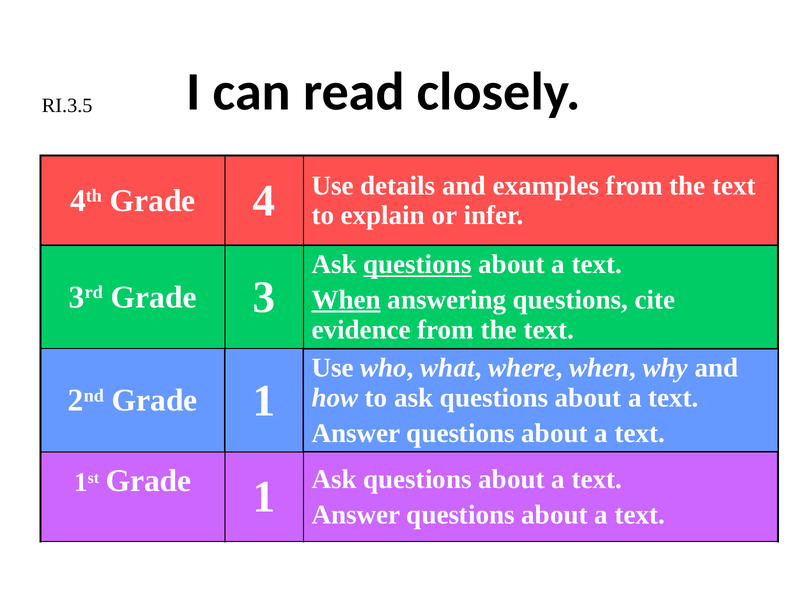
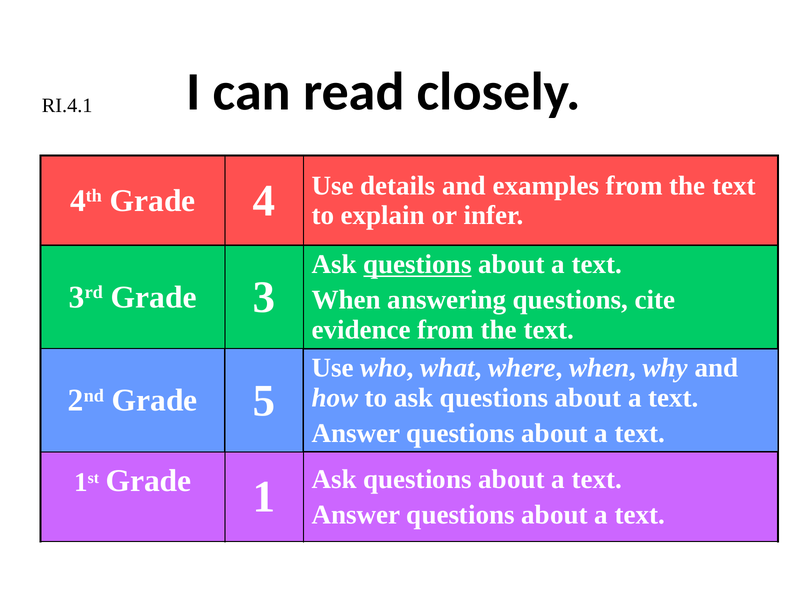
RI.3.5: RI.3.5 -> RI.4.1 (67, 106)
When underline: present -> none (346, 300)
2nd Grade 1: 1 -> 5 (264, 401)
